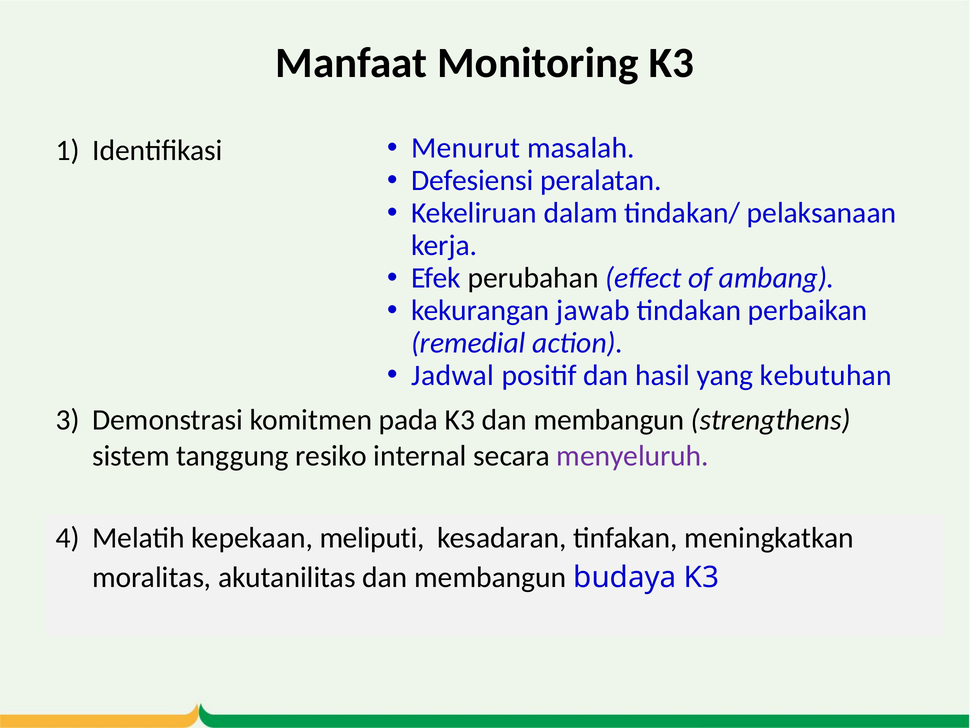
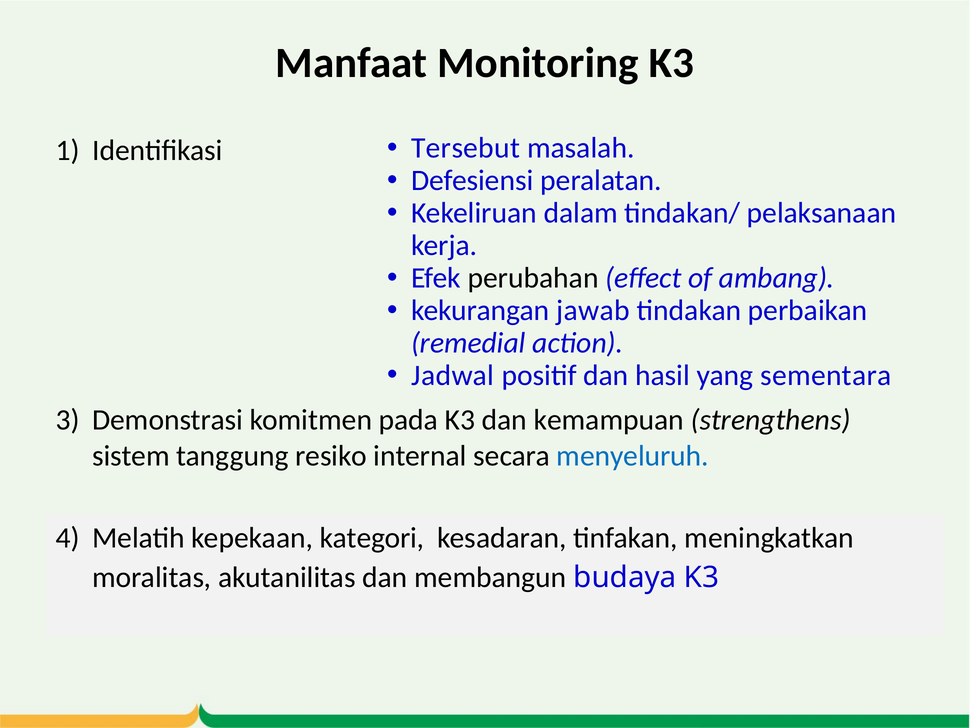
Menurut: Menurut -> Tersebut (466, 148)
kebutuhan: kebutuhan -> sementara (826, 375)
K3 dan membangun: membangun -> kemampuan (609, 420)
menyeluruh colour: purple -> blue (633, 456)
meliputi: meliputi -> kategori (372, 537)
